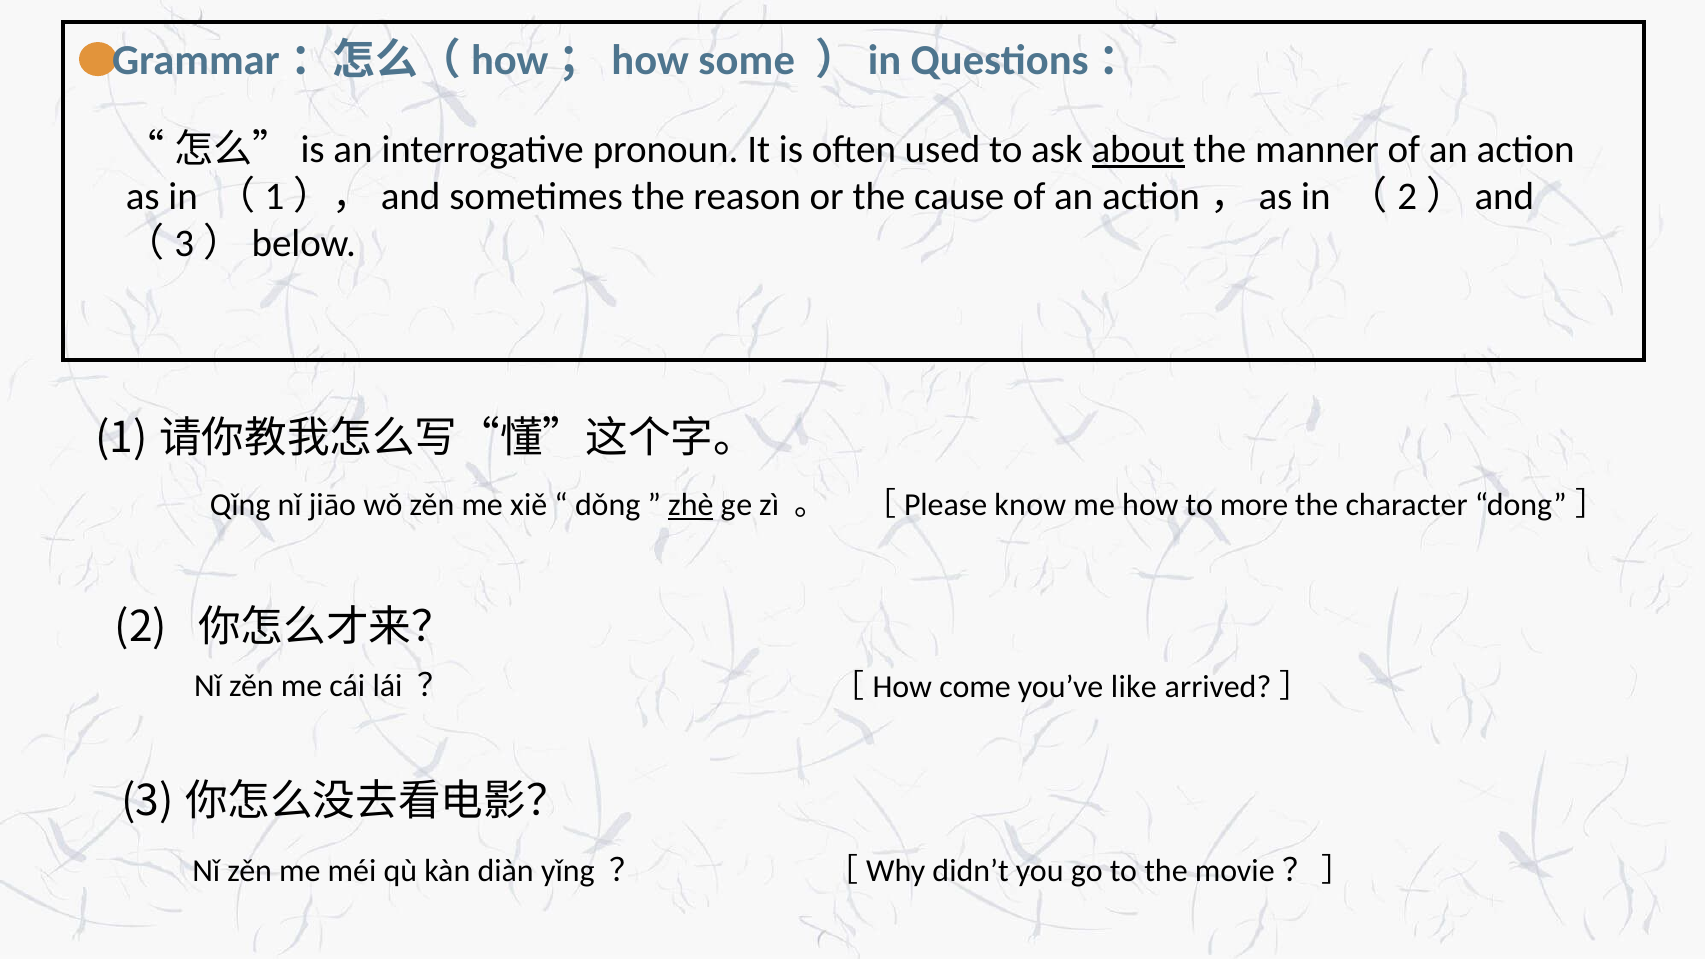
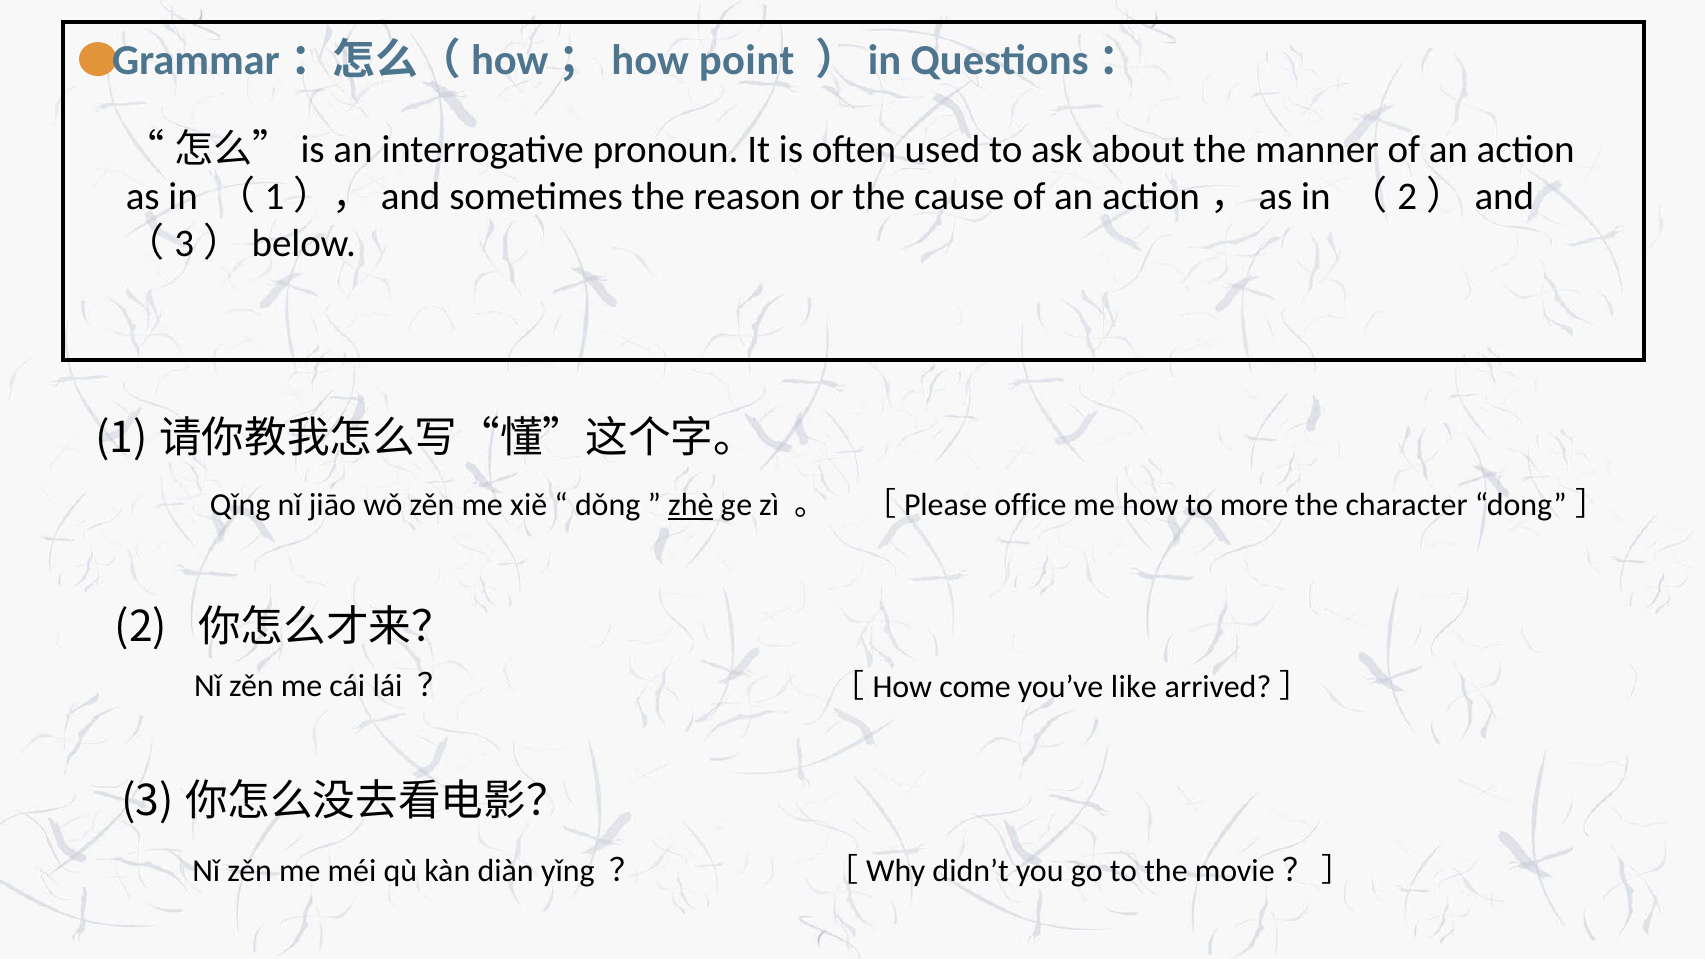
some: some -> point (747, 61)
about underline: present -> none (1138, 150)
know: know -> office (1031, 505)
